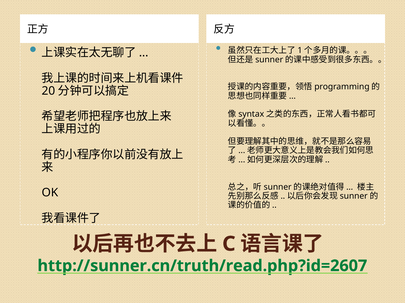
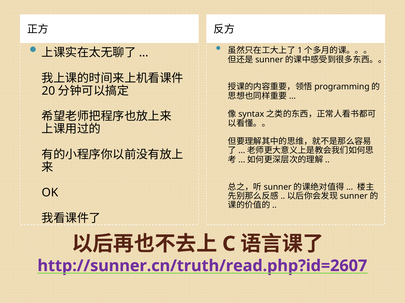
http://sunner.cn/truth/read.php?id=2607 colour: green -> purple (202, 266)
